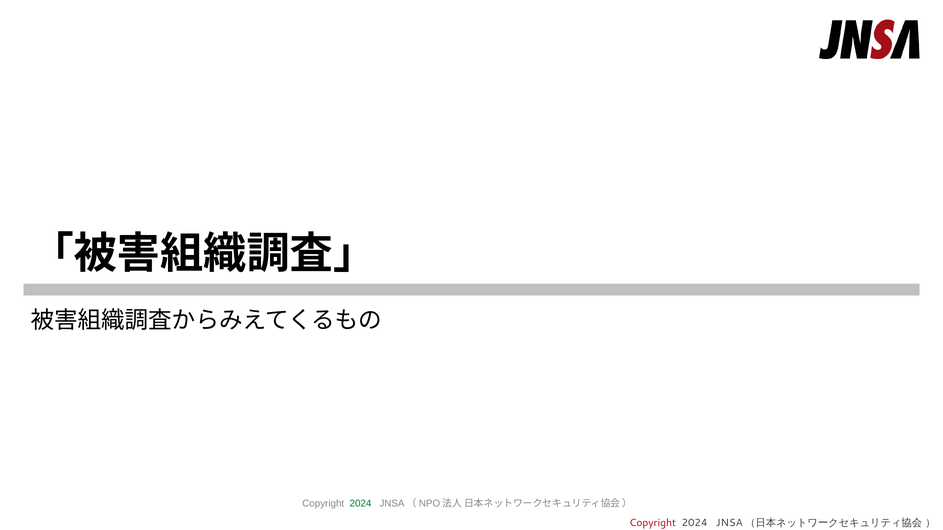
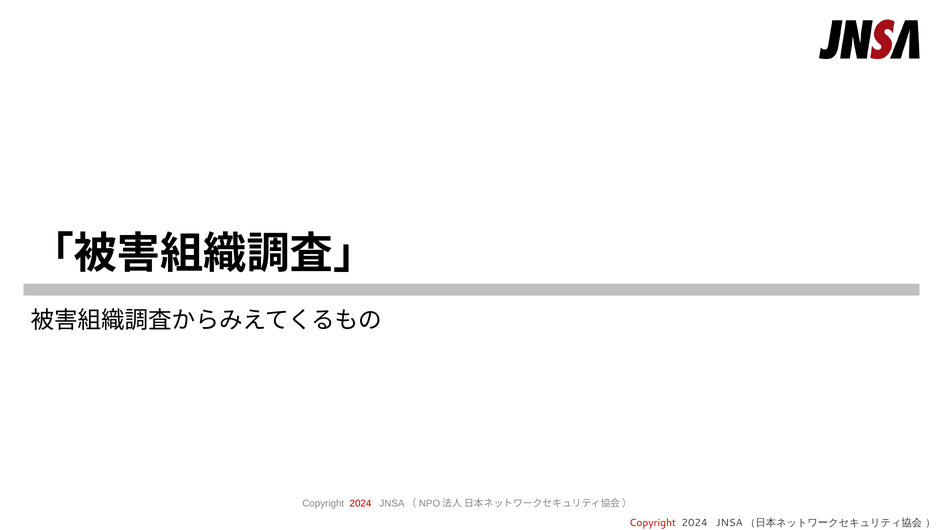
2024 colour: green -> red (361, 504)
